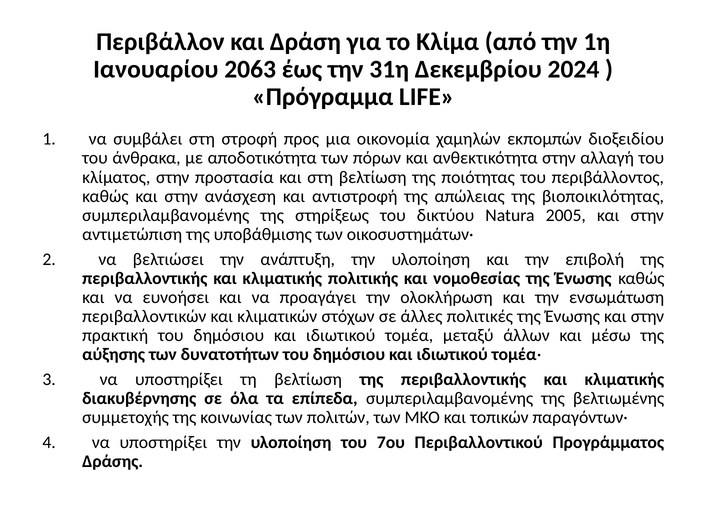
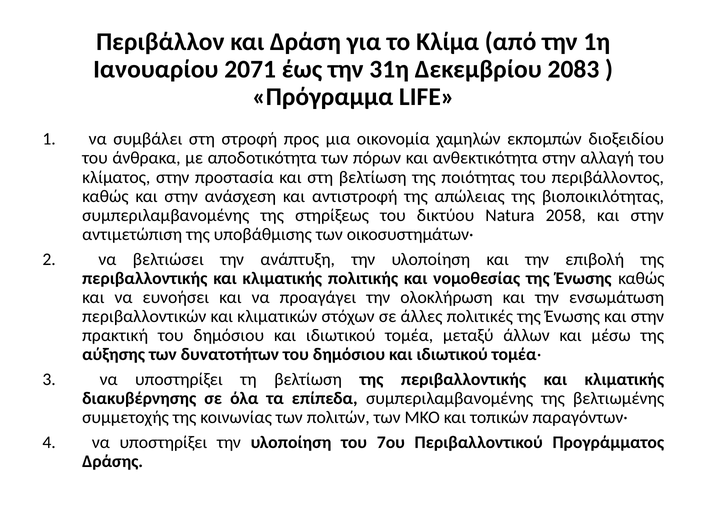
2063: 2063 -> 2071 (250, 69)
2024: 2024 -> 2083 (573, 69)
2005: 2005 -> 2058 (566, 215)
